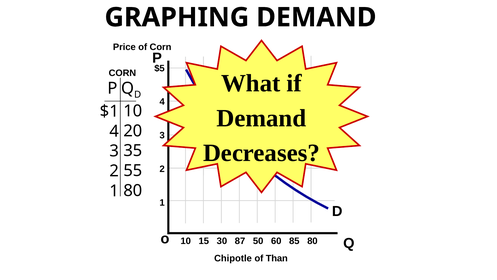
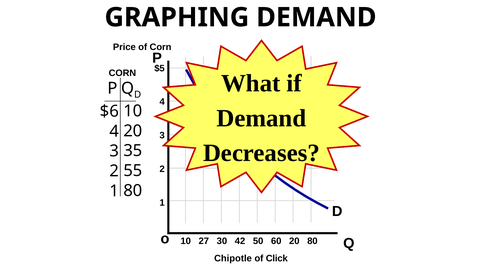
$1: $1 -> $6 (109, 111)
15: 15 -> 27 (204, 241)
87: 87 -> 42 (240, 241)
60 85: 85 -> 20 (294, 241)
Than: Than -> Click (277, 258)
